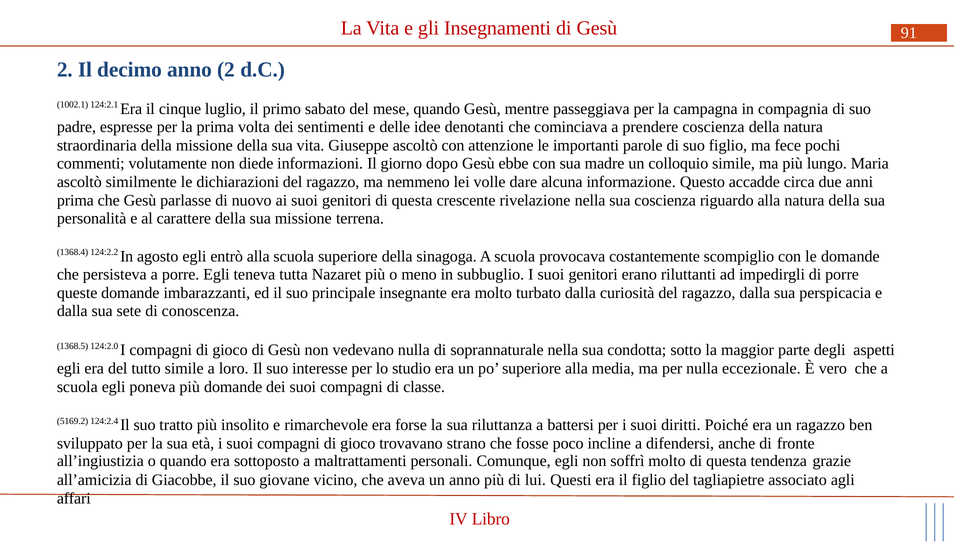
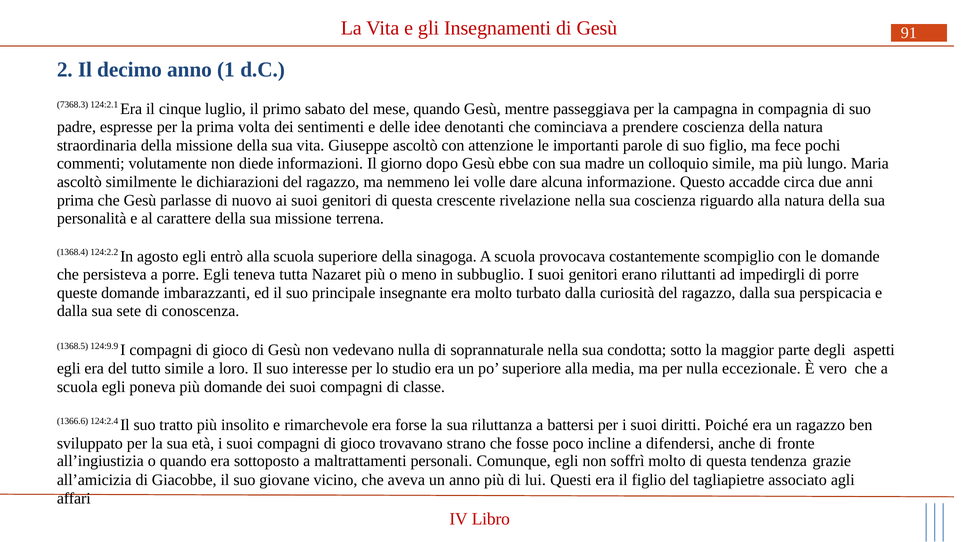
anno 2: 2 -> 1 (226, 70)
1002.1: 1002.1 -> 7368.3 (73, 105)
124:2.0: 124:2.0 -> 124:9.9 (104, 346)
5169.2: 5169.2 -> 1366.6 (73, 421)
